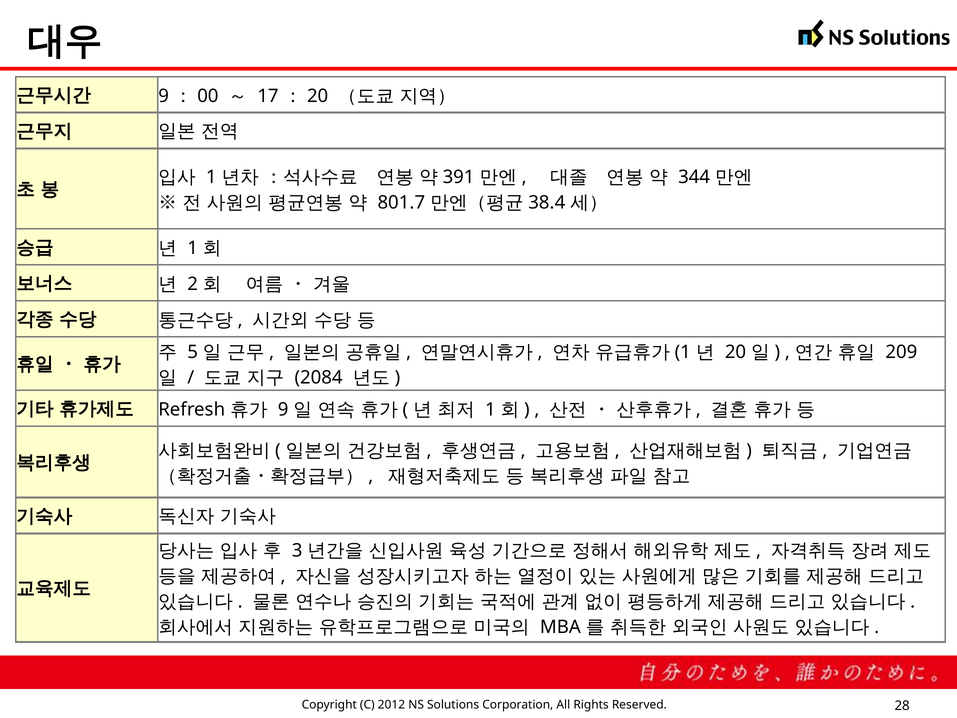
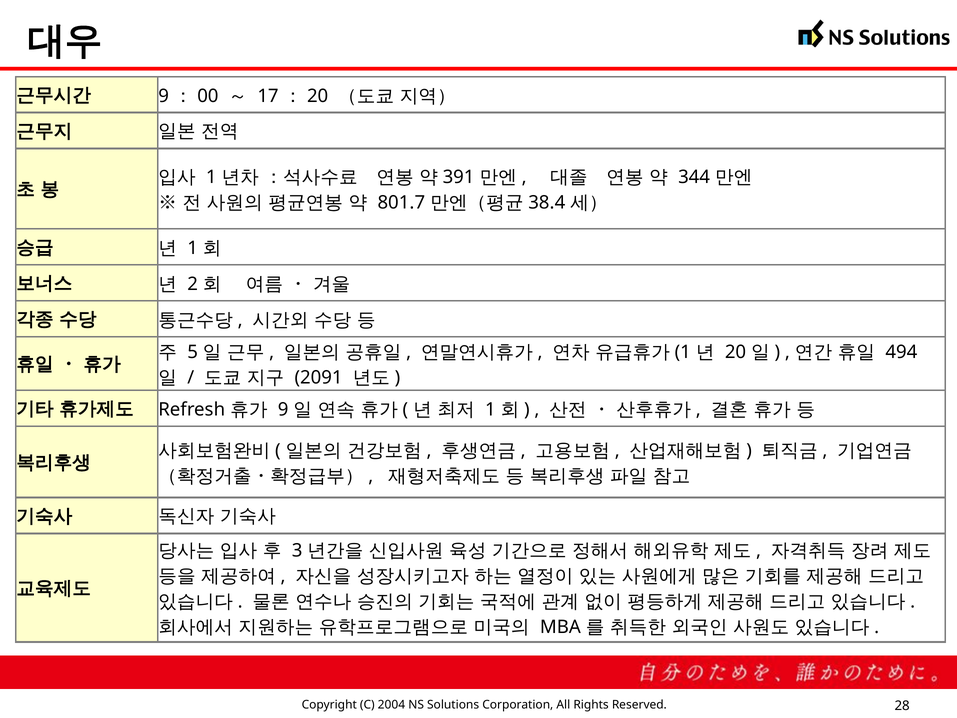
209: 209 -> 494 (901, 352)
2084: 2084 -> 2091 (319, 377)
2012: 2012 -> 2004 (391, 705)
